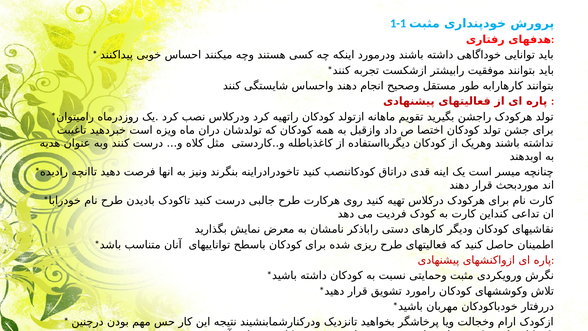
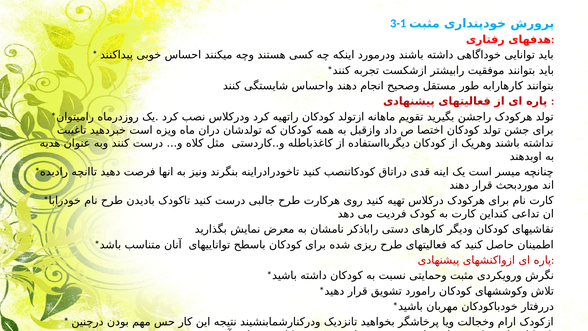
1-1: 1-1 -> 3-1 (398, 23)
